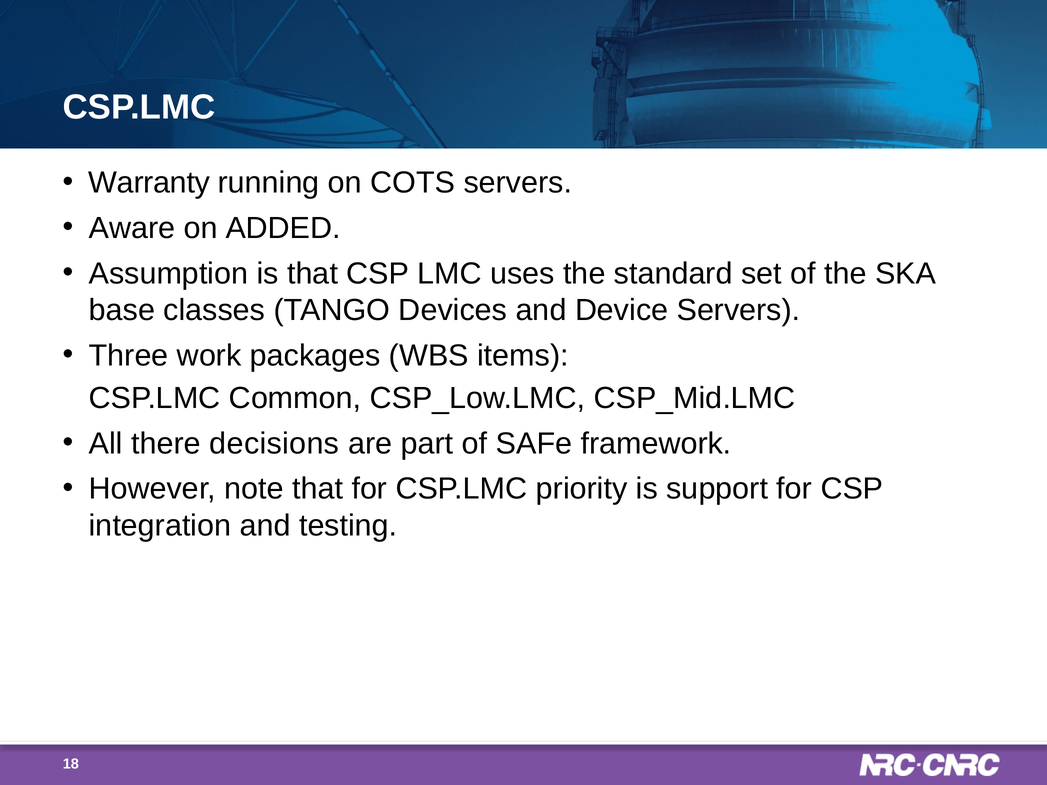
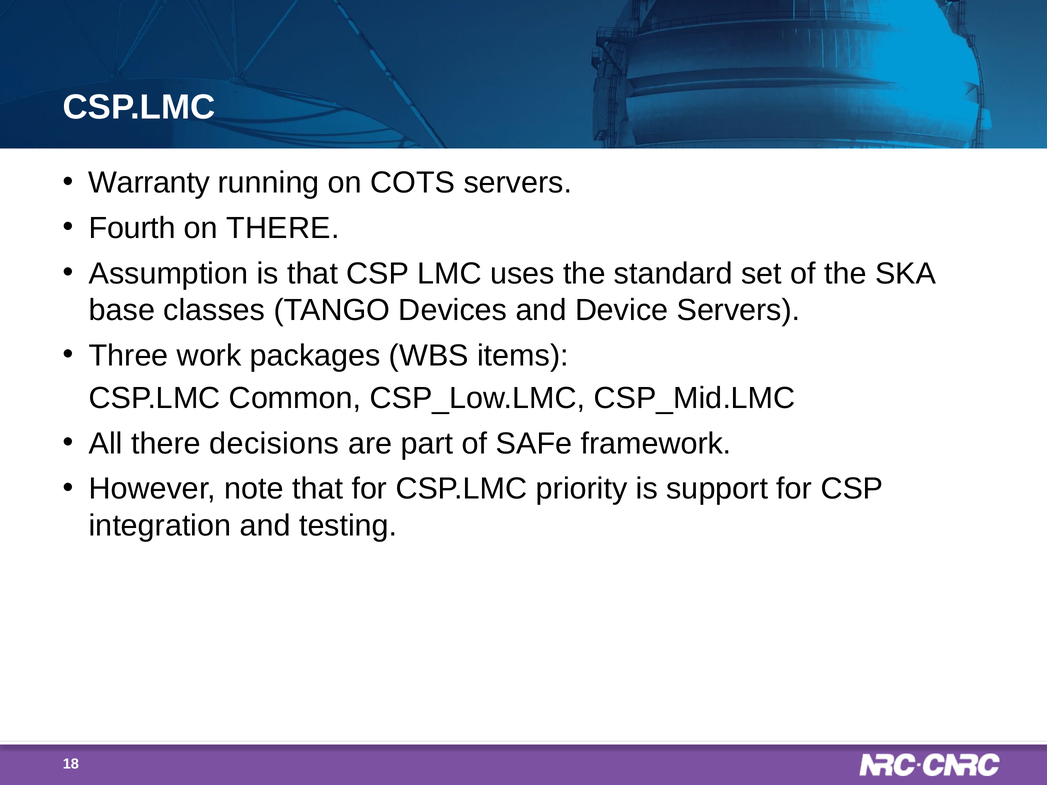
Aware: Aware -> Fourth (132, 228)
on ADDED: ADDED -> THERE (283, 228)
